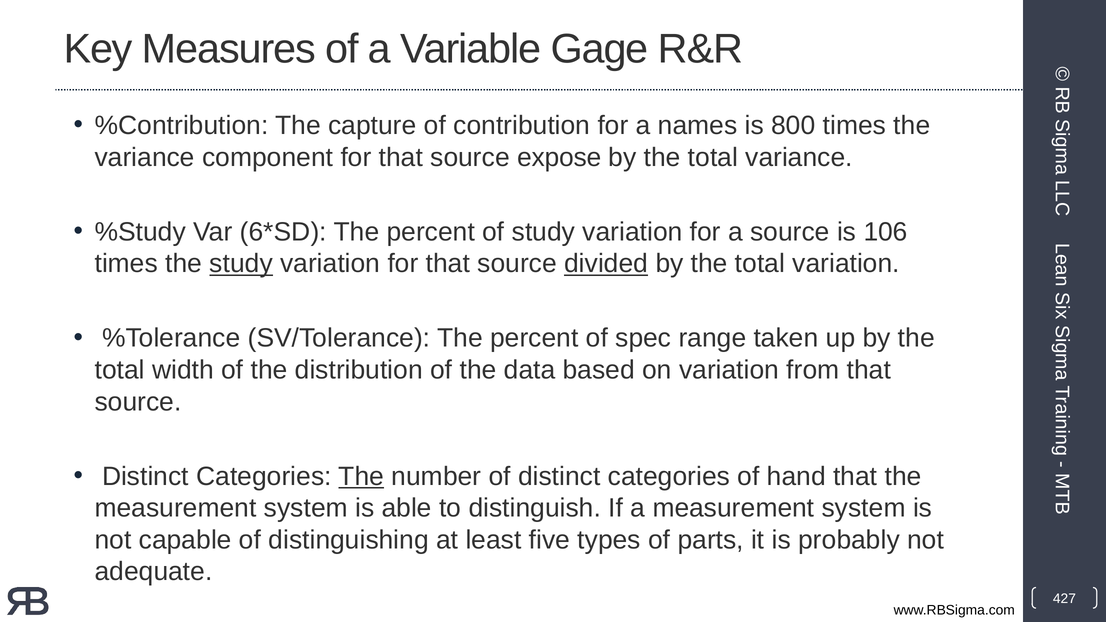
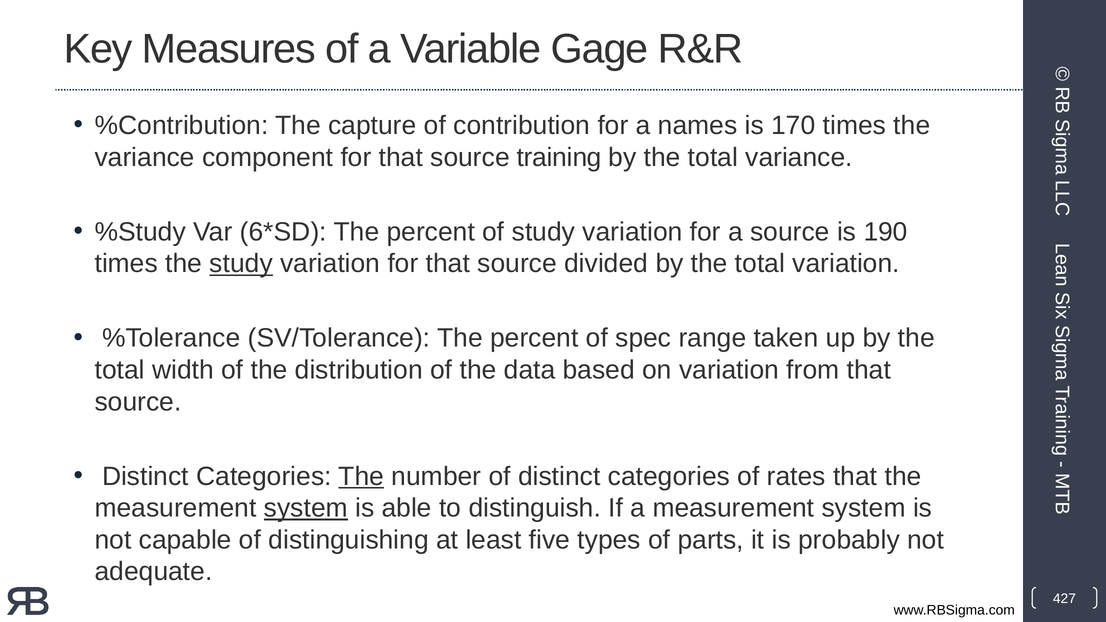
800: 800 -> 170 (793, 126)
expose: expose -> training (559, 157)
106: 106 -> 190 (886, 232)
divided underline: present -> none (606, 264)
hand: hand -> rates (796, 476)
system underline: none -> present (306, 508)
